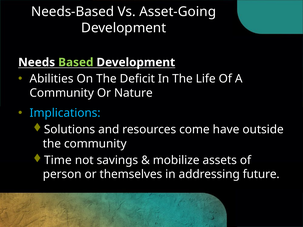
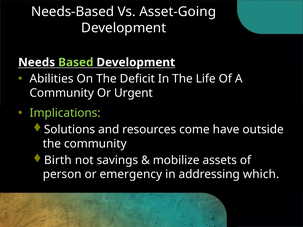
Nature: Nature -> Urgent (133, 93)
Implications colour: light blue -> light green (65, 113)
Time: Time -> Birth (58, 160)
themselves: themselves -> emergency (131, 174)
future: future -> which (261, 174)
